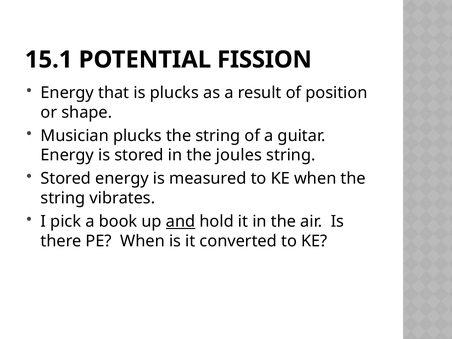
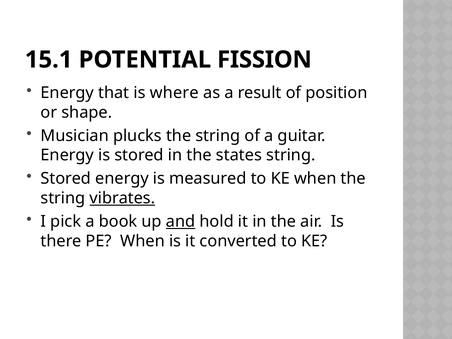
is plucks: plucks -> where (174, 93)
joules: joules -> states (239, 155)
vibrates underline: none -> present (122, 198)
